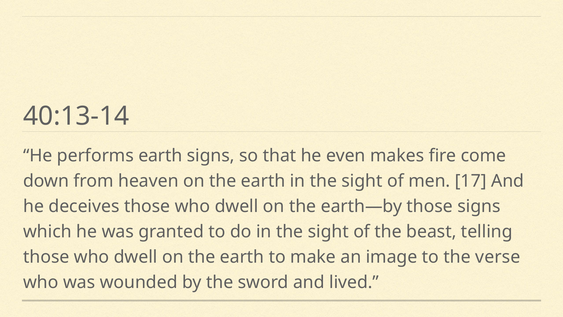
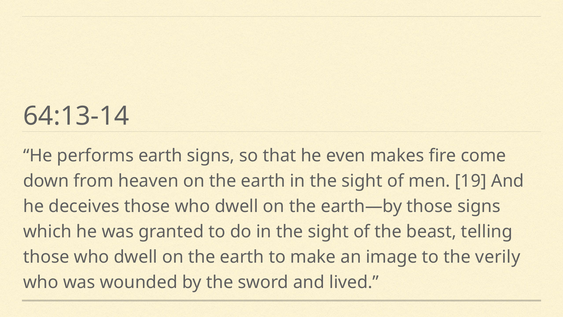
40:13-14: 40:13-14 -> 64:13-14 (76, 116)
17: 17 -> 19 (471, 181)
verse: verse -> verily (498, 257)
